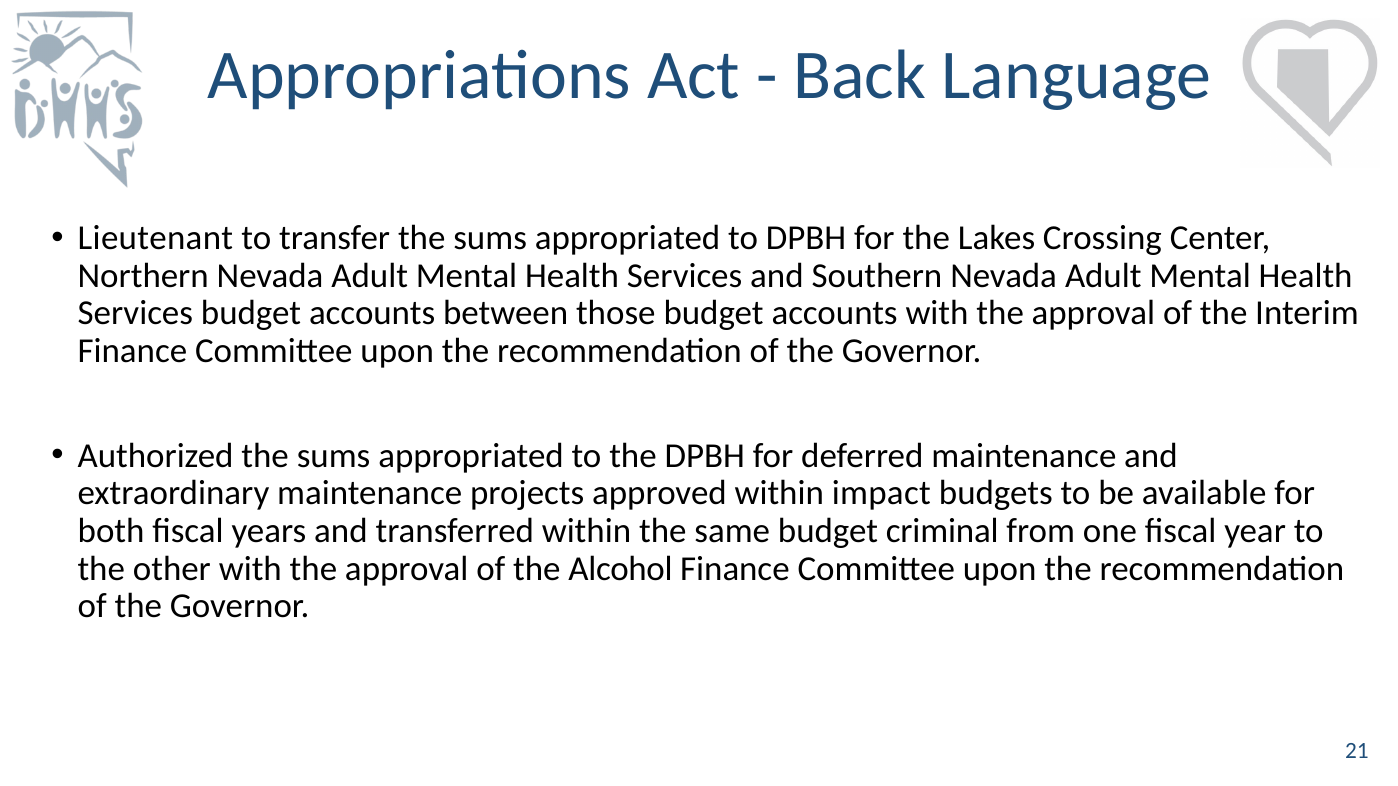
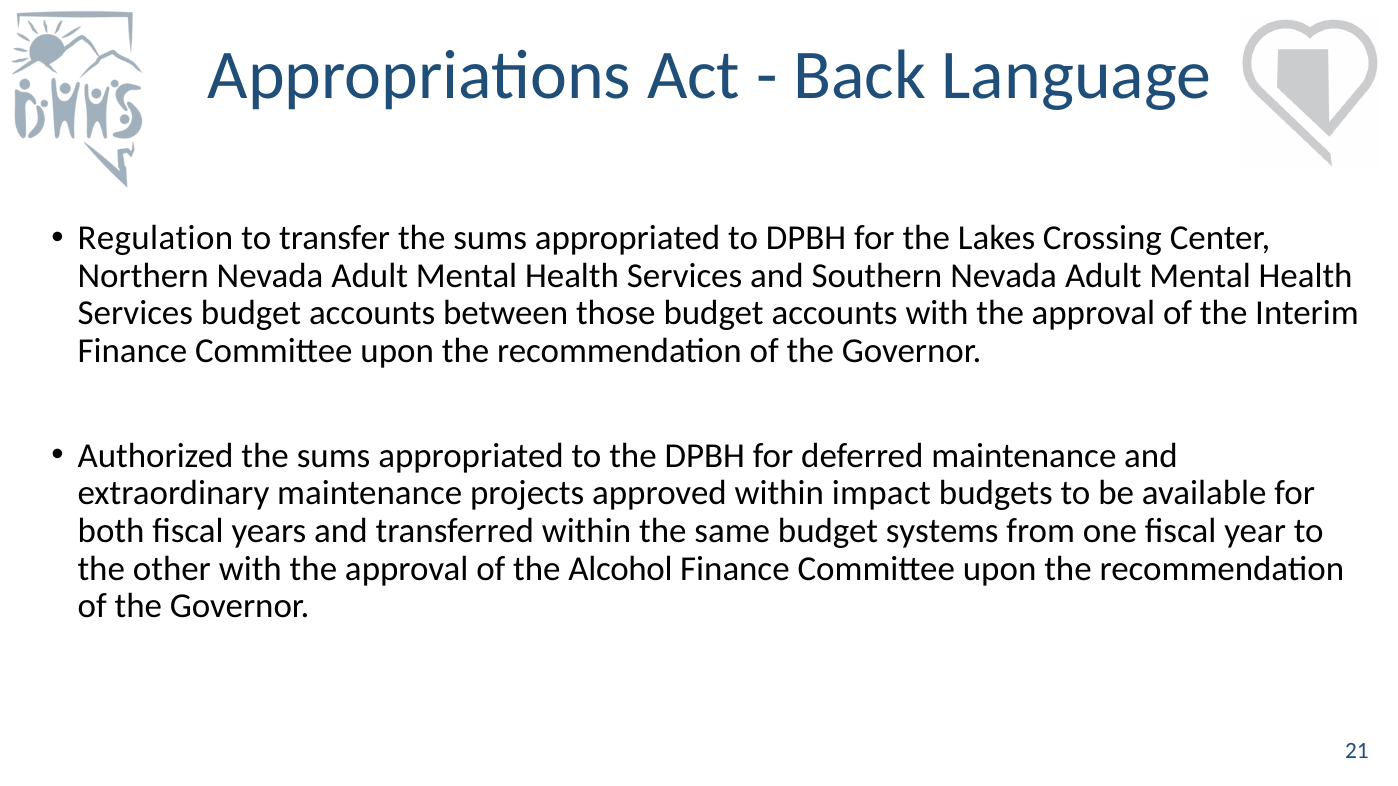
Lieutenant: Lieutenant -> Regulation (155, 238)
criminal: criminal -> systems (942, 531)
